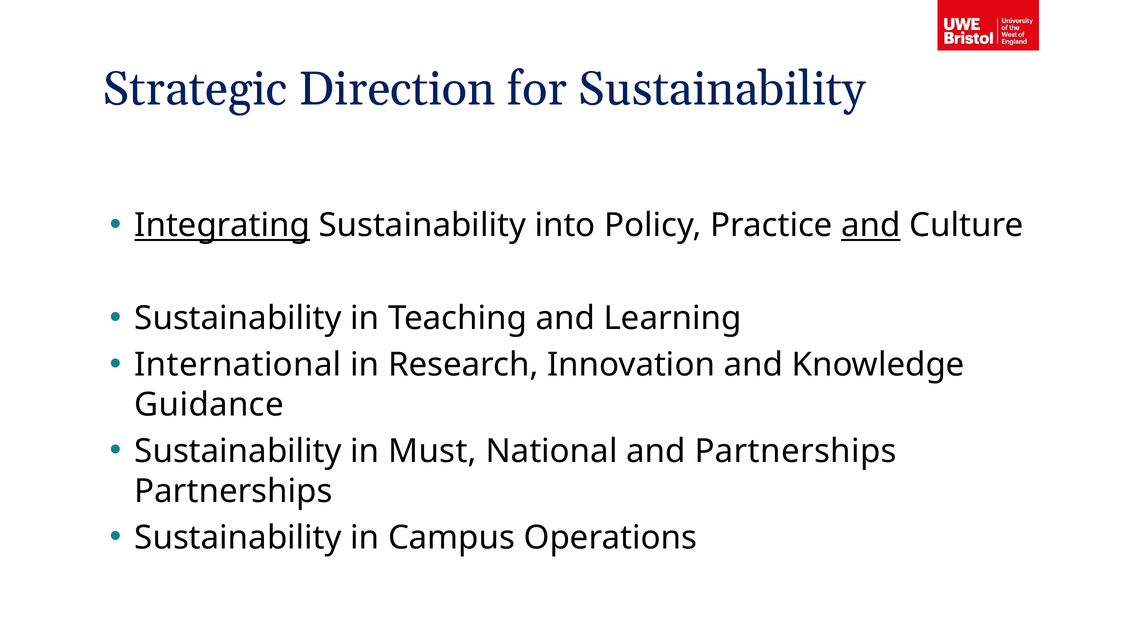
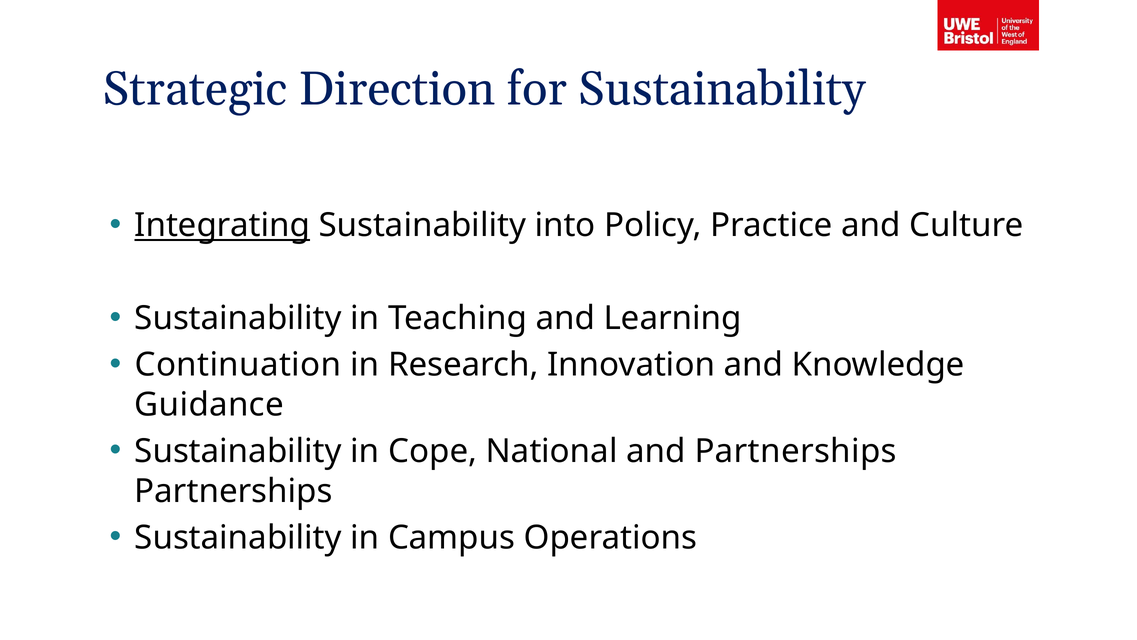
and underline: present -> none (871, 225)
International: International -> Continuation (238, 365)
Must: Must -> Cope (433, 451)
